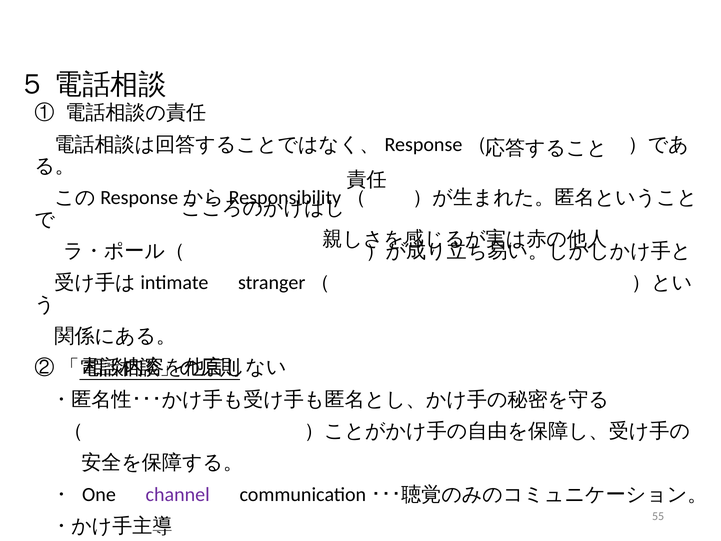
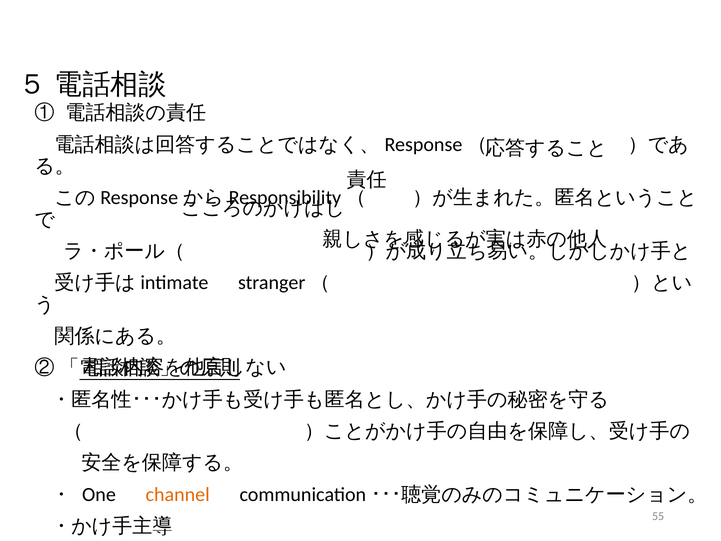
channel colour: purple -> orange (178, 494)
